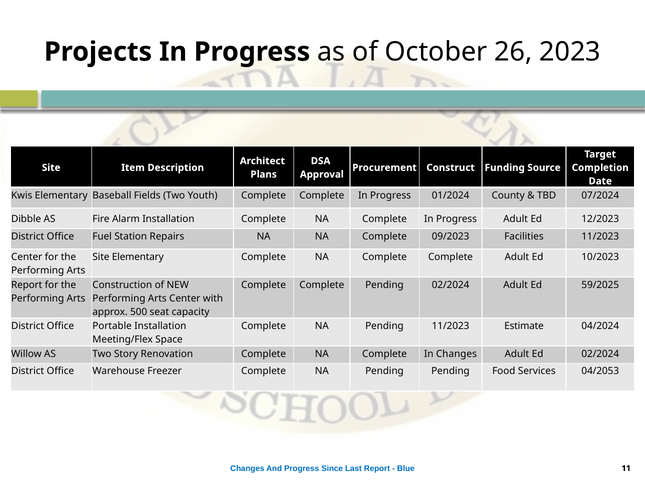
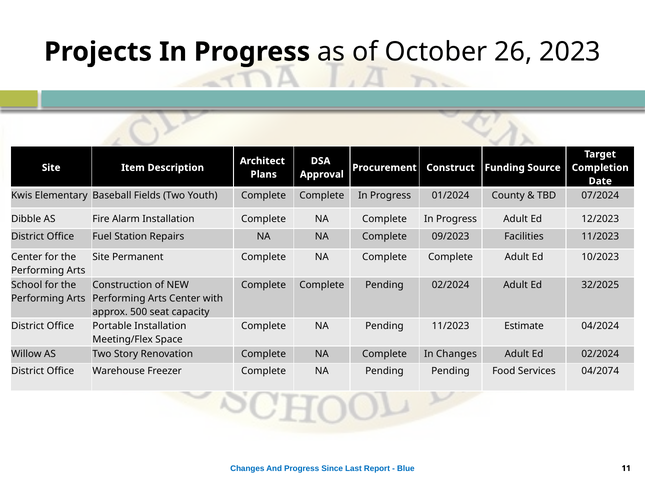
Site Elementary: Elementary -> Permanent (138, 257)
Report: Report -> School (27, 285)
59/2025: 59/2025 -> 32/2025 (600, 285)
04/2053: 04/2053 -> 04/2074 (600, 371)
